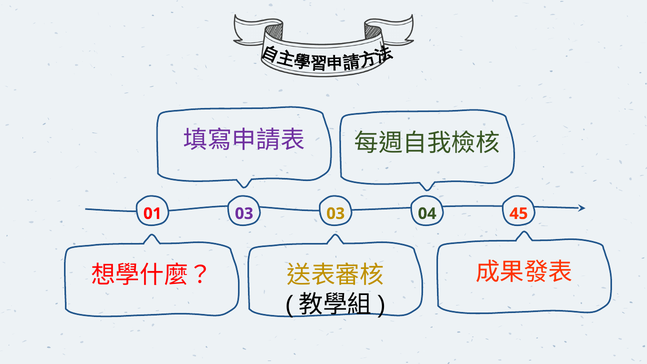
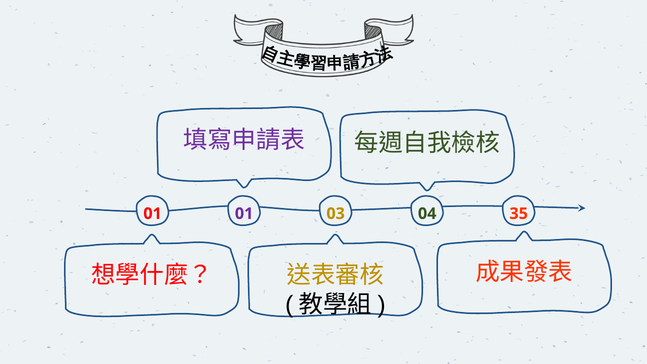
01 03: 03 -> 01 (244, 214)
45: 45 -> 35 (519, 214)
